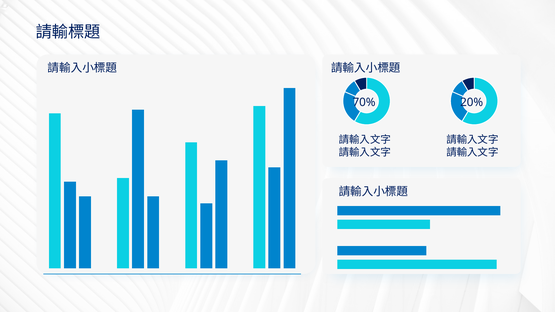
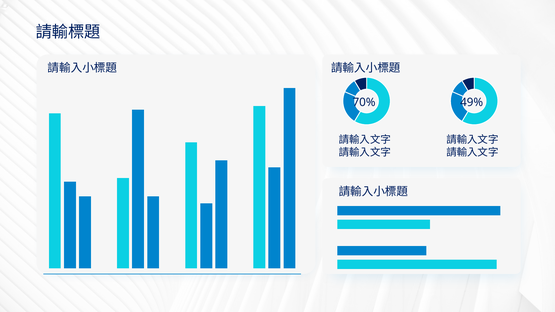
20%: 20% -> 49% (472, 102)
